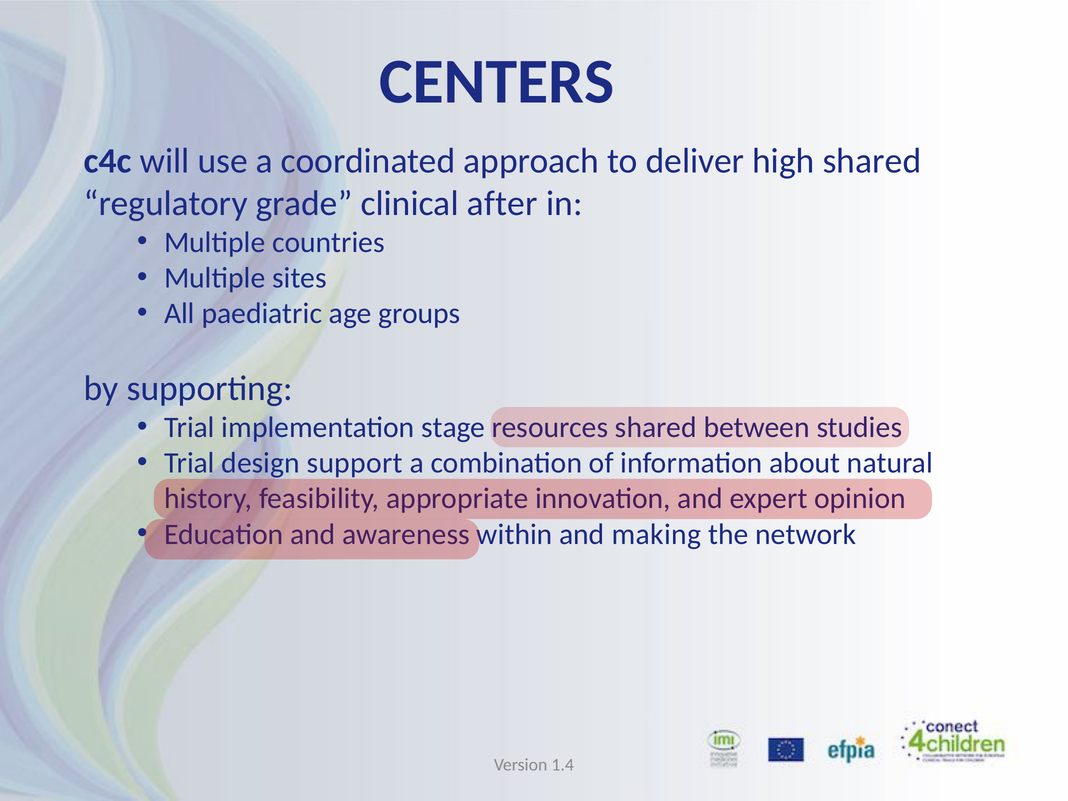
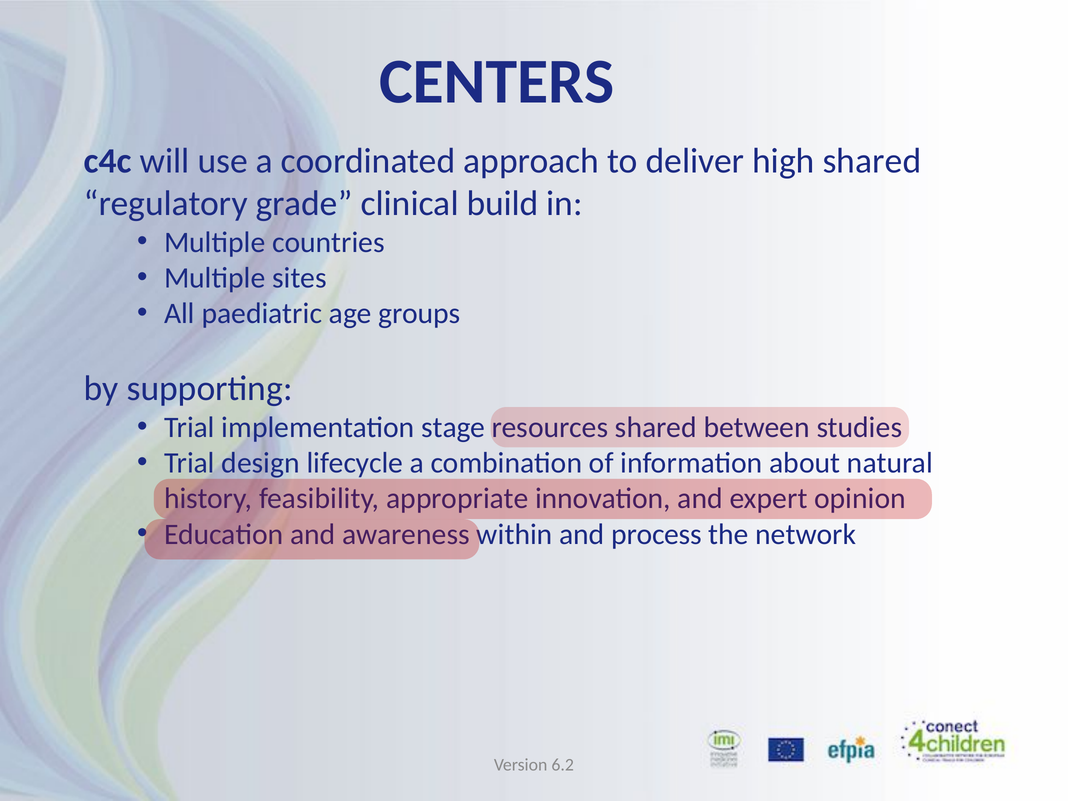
after: after -> build (502, 204)
support: support -> lifecycle (355, 463)
making: making -> process (657, 534)
1.4: 1.4 -> 6.2 (563, 765)
